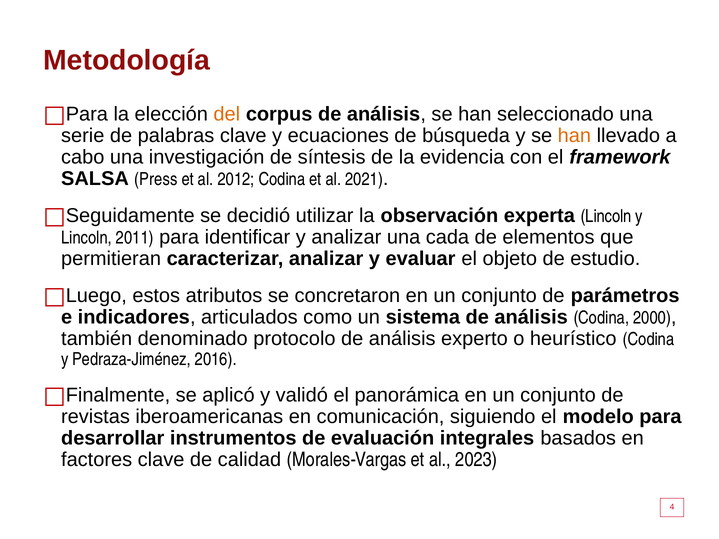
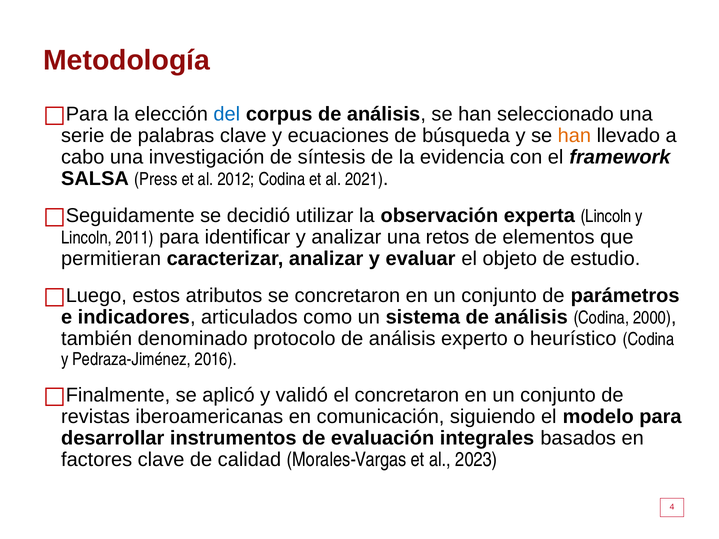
del colour: orange -> blue (227, 114)
cada: cada -> retos (448, 237)
el panorámica: panorámica -> concretaron (407, 395)
